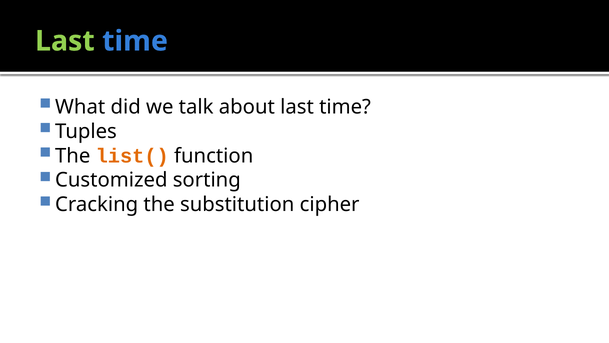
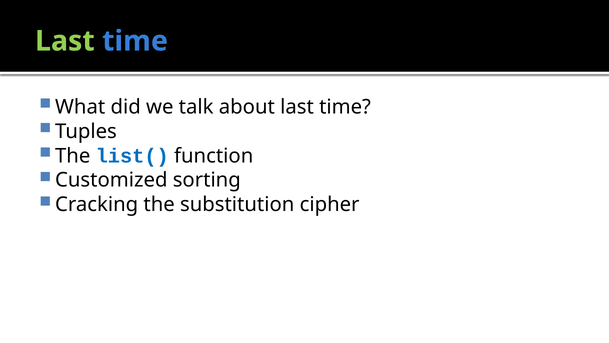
list( colour: orange -> blue (132, 156)
